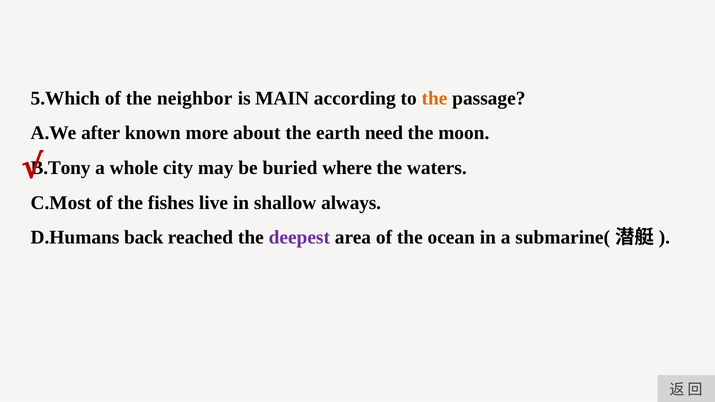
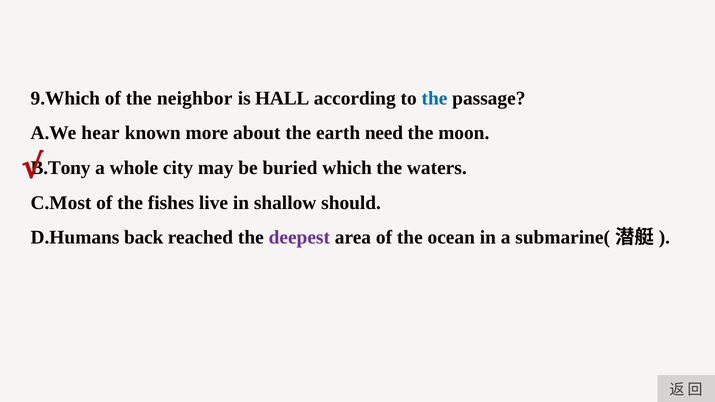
5.Which: 5.Which -> 9.Which (65, 98)
MAIN: MAIN -> HALL (282, 98)
the colour: orange -> blue (434, 98)
after: after -> hear (100, 133)
where: where -> which (347, 168)
always: always -> should (351, 203)
